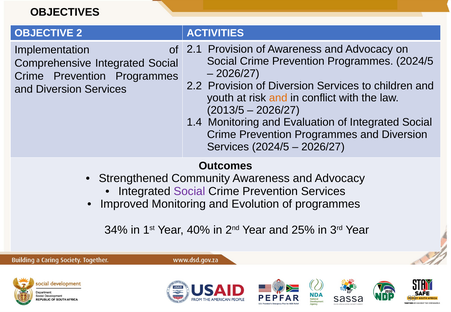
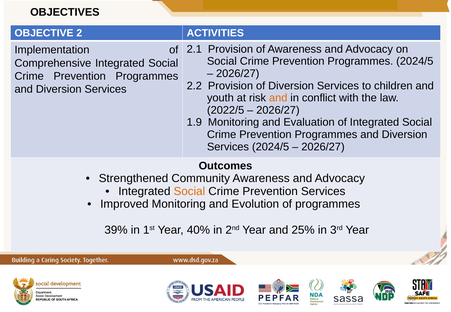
2013/5: 2013/5 -> 2022/5 (226, 110)
1.4: 1.4 -> 1.9 (194, 122)
Social colour: purple -> orange (189, 191)
34%: 34% -> 39% (116, 230)
